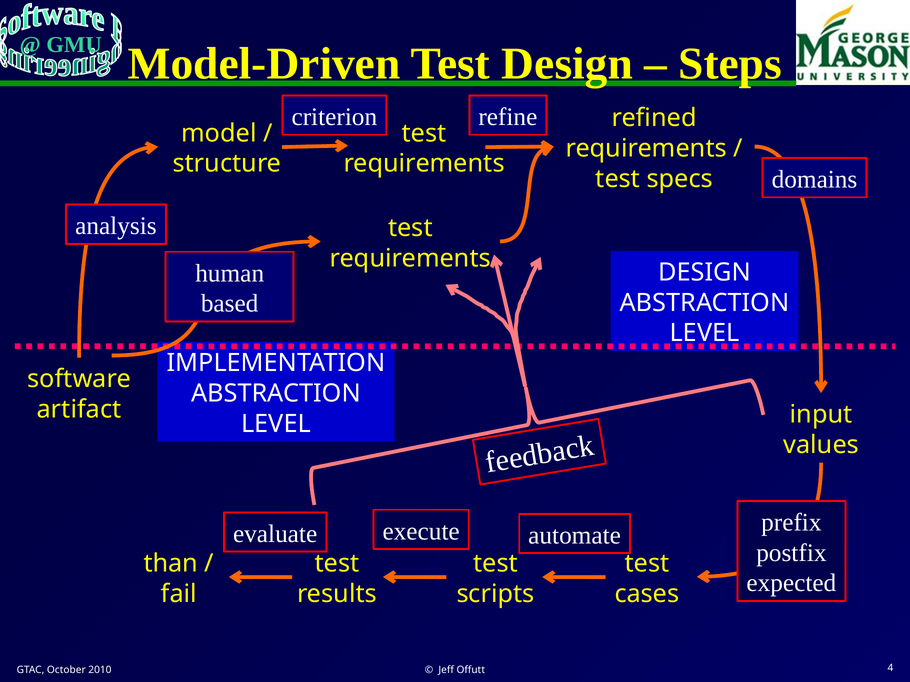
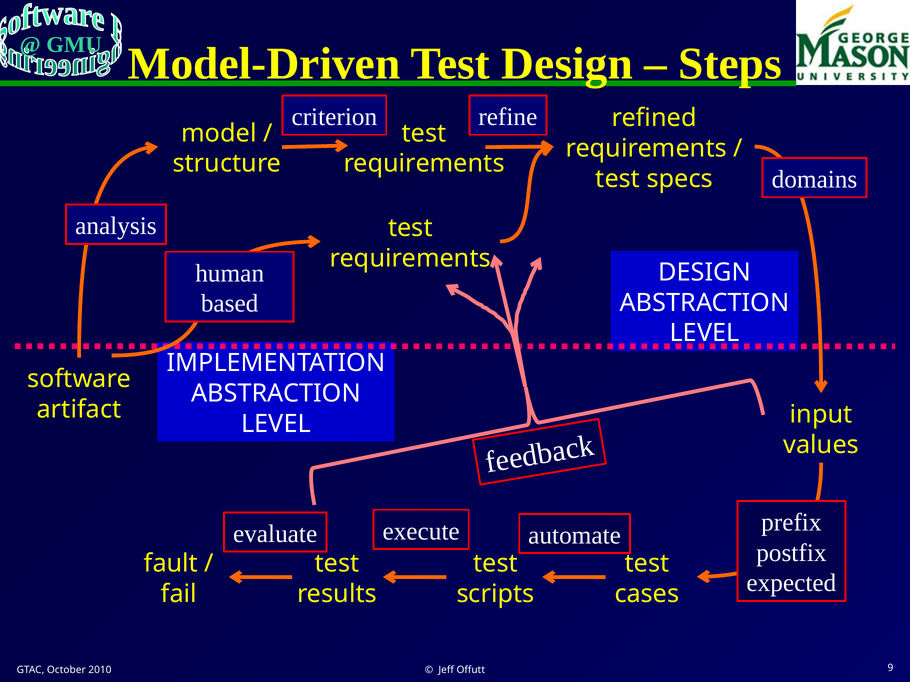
than: than -> fault (171, 564)
4: 4 -> 9 (890, 669)
